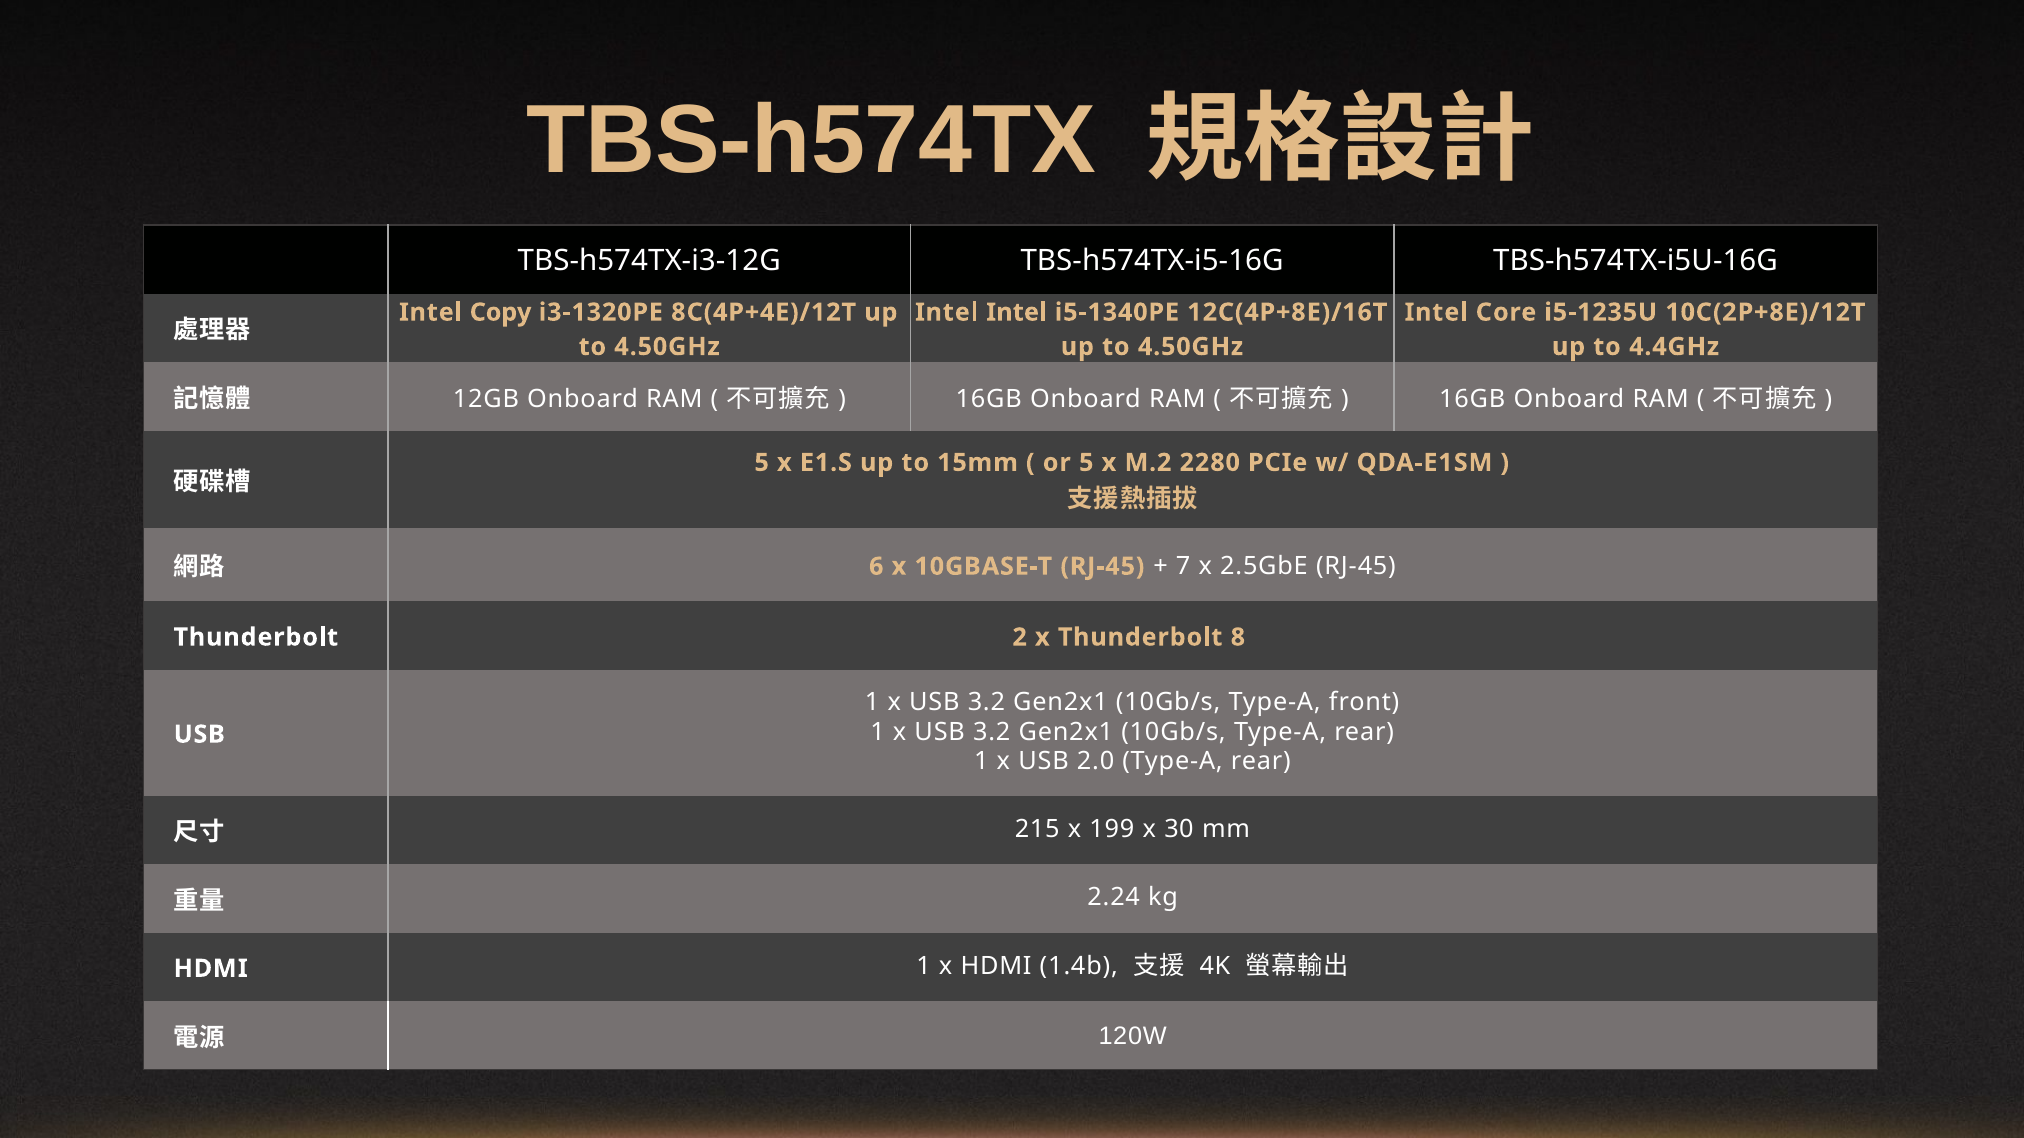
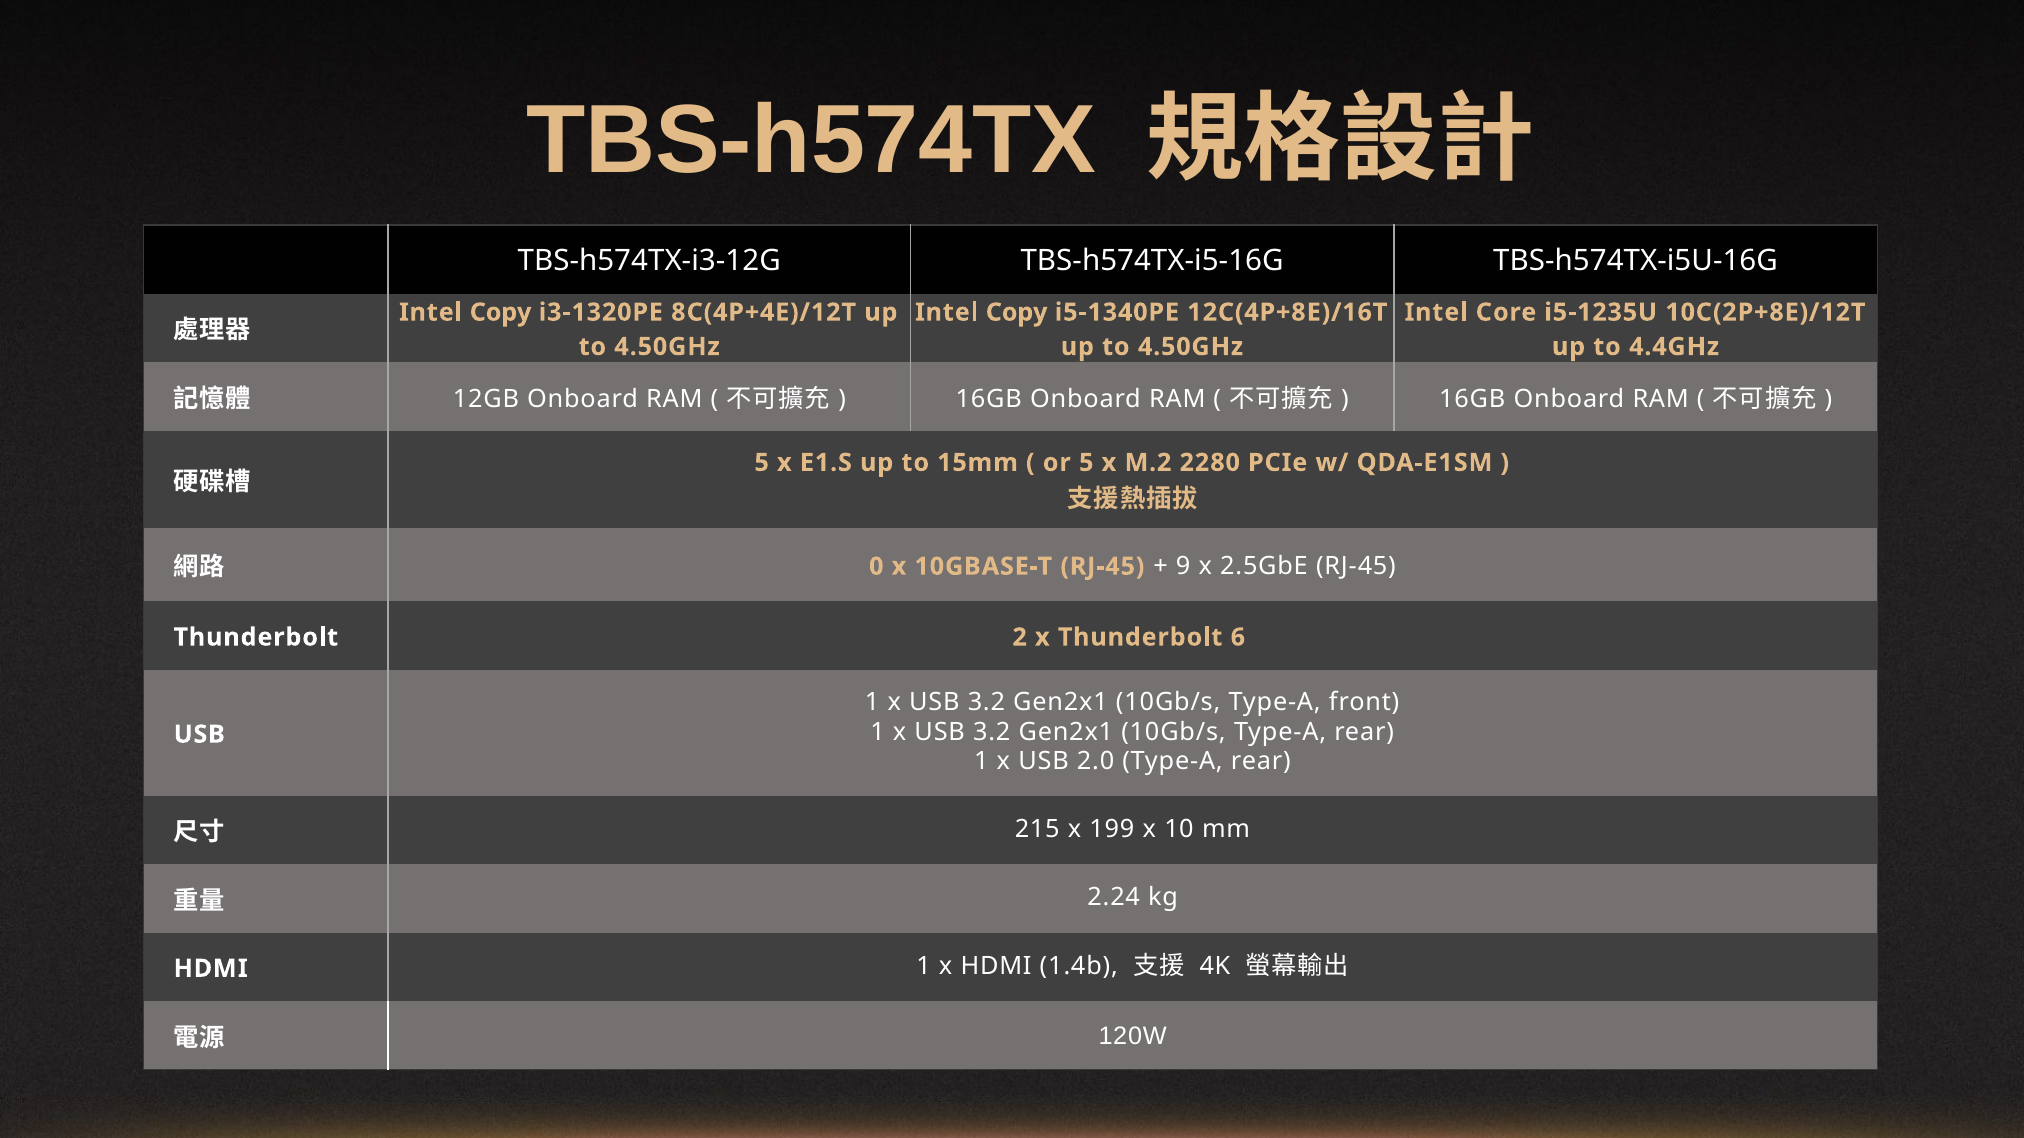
Intel: Intel -> Copy (1017, 312)
6: 6 -> 0 (876, 567)
7: 7 -> 9 (1183, 567)
8: 8 -> 6 (1238, 637)
30: 30 -> 10 (1179, 829)
